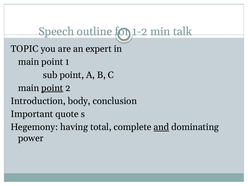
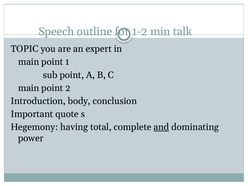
point underline: present -> none (52, 88)
